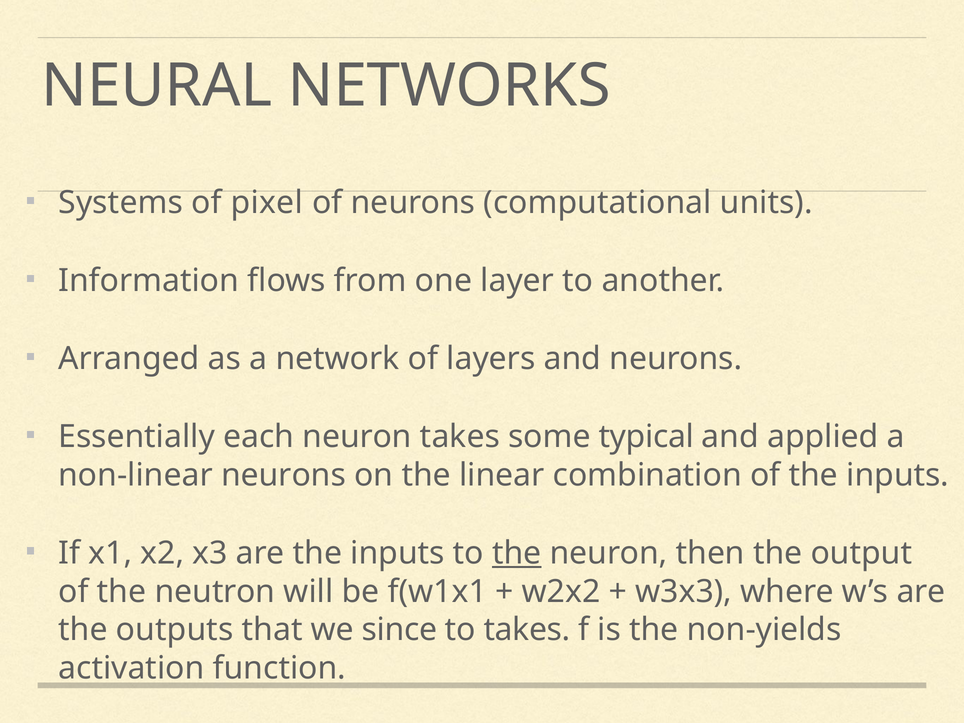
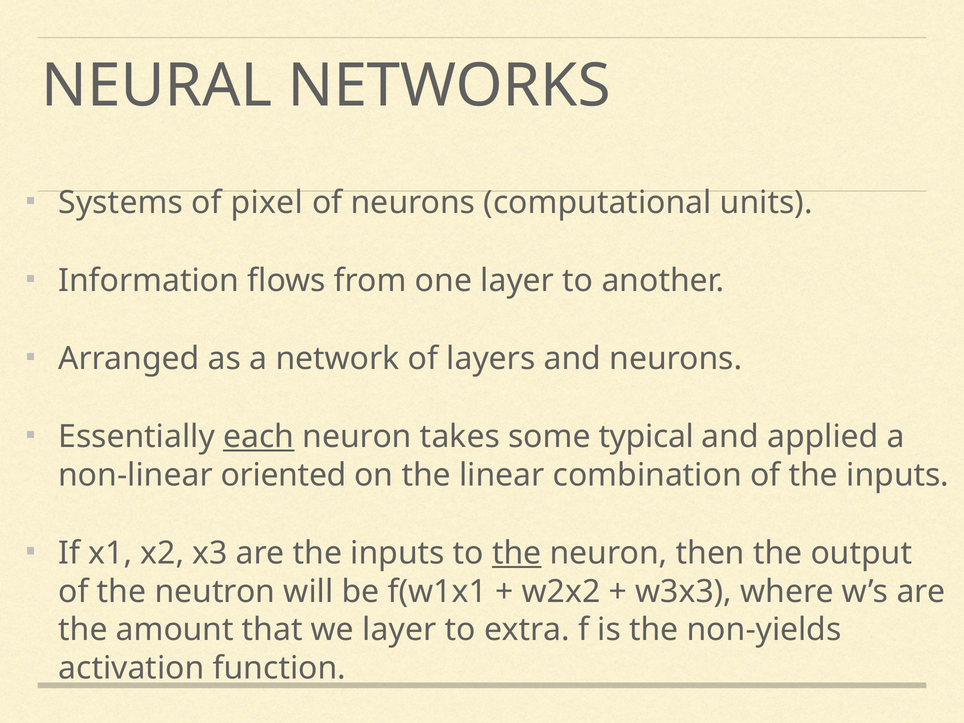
each underline: none -> present (259, 437)
non-linear neurons: neurons -> oriented (284, 475)
outputs: outputs -> amount (175, 630)
we since: since -> layer (399, 630)
to takes: takes -> extra (527, 630)
